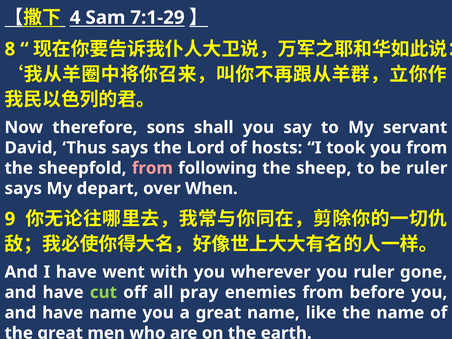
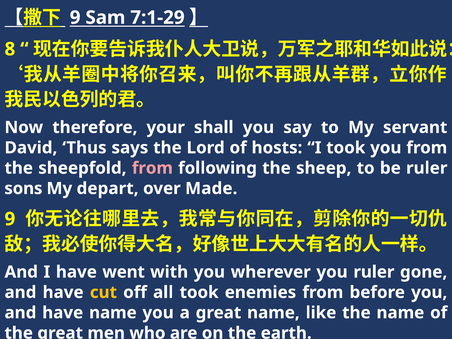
4: 4 -> 9 (75, 18)
sons: sons -> your (166, 127)
says: says -> sons (23, 188)
When: When -> Made (211, 188)
cut colour: light green -> yellow (103, 292)
all pray: pray -> took (199, 292)
